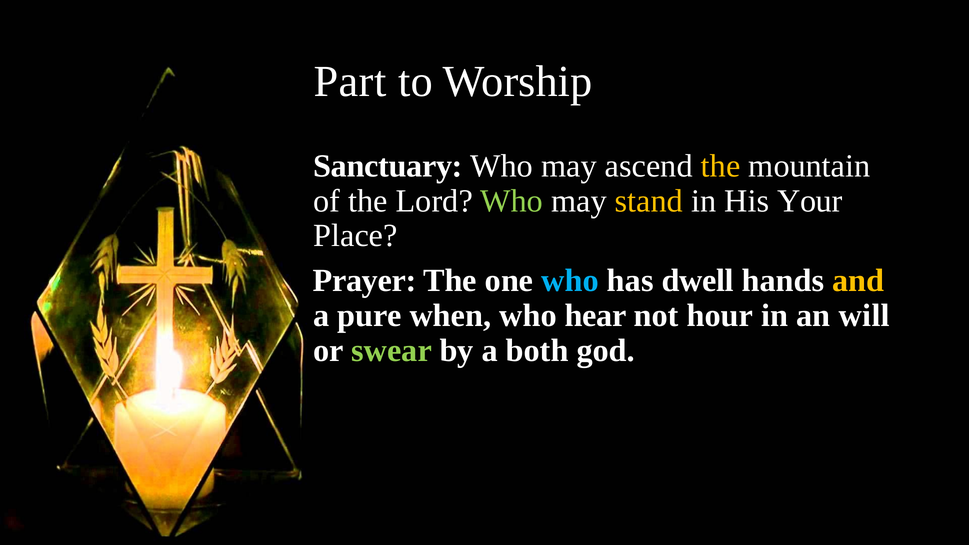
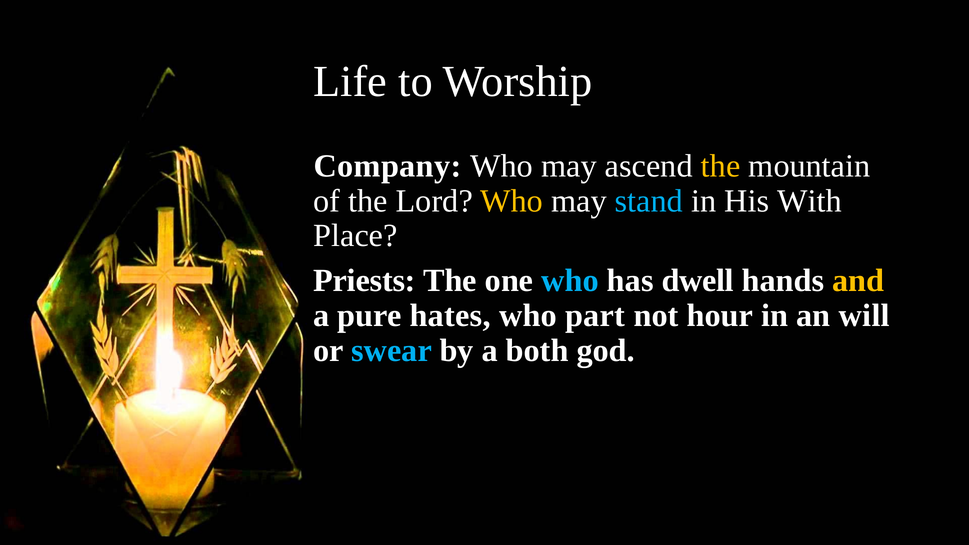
Part: Part -> Life (350, 81)
Sanctuary: Sanctuary -> Company (388, 166)
Who colour: light green -> yellow (512, 201)
stand colour: yellow -> light blue (649, 201)
Your: Your -> With (810, 201)
Prayer: Prayer -> Priests (364, 281)
when: when -> hates (450, 316)
hear: hear -> part (595, 316)
swear colour: light green -> light blue (392, 351)
